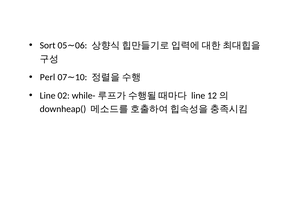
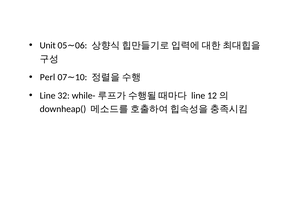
Sort: Sort -> Unit (48, 45)
02: 02 -> 32 (64, 96)
